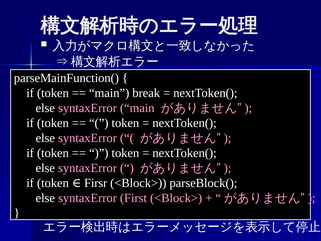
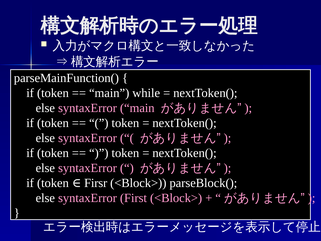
break: break -> while (146, 93)
